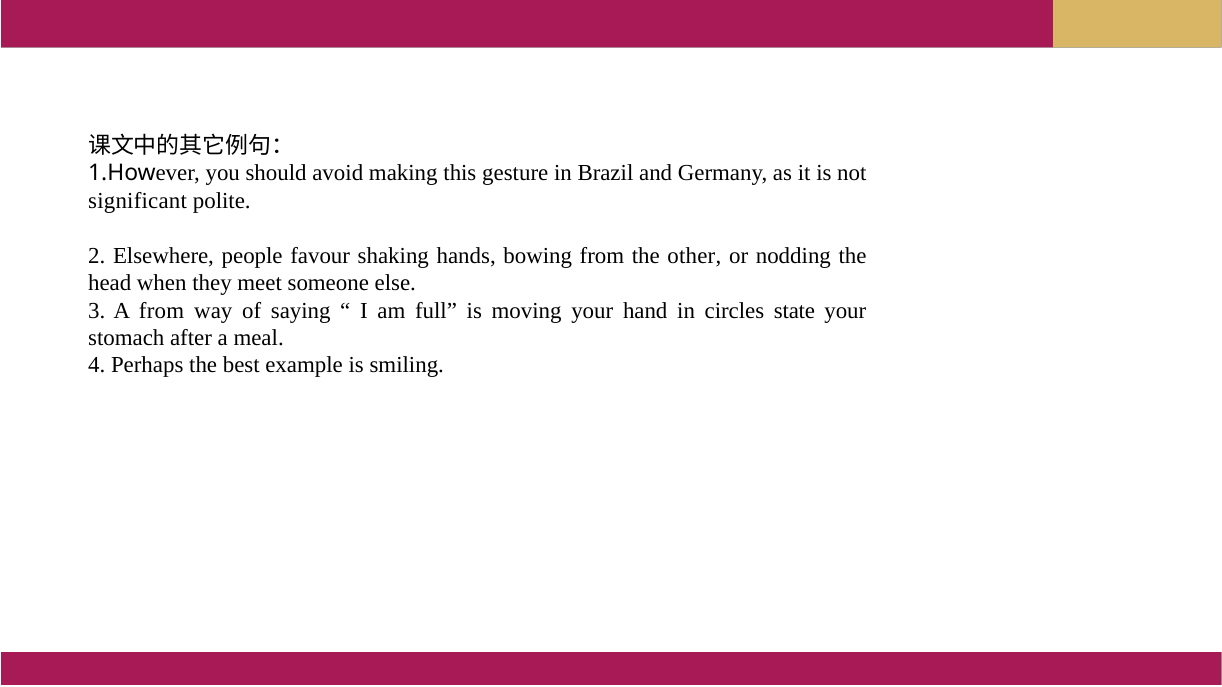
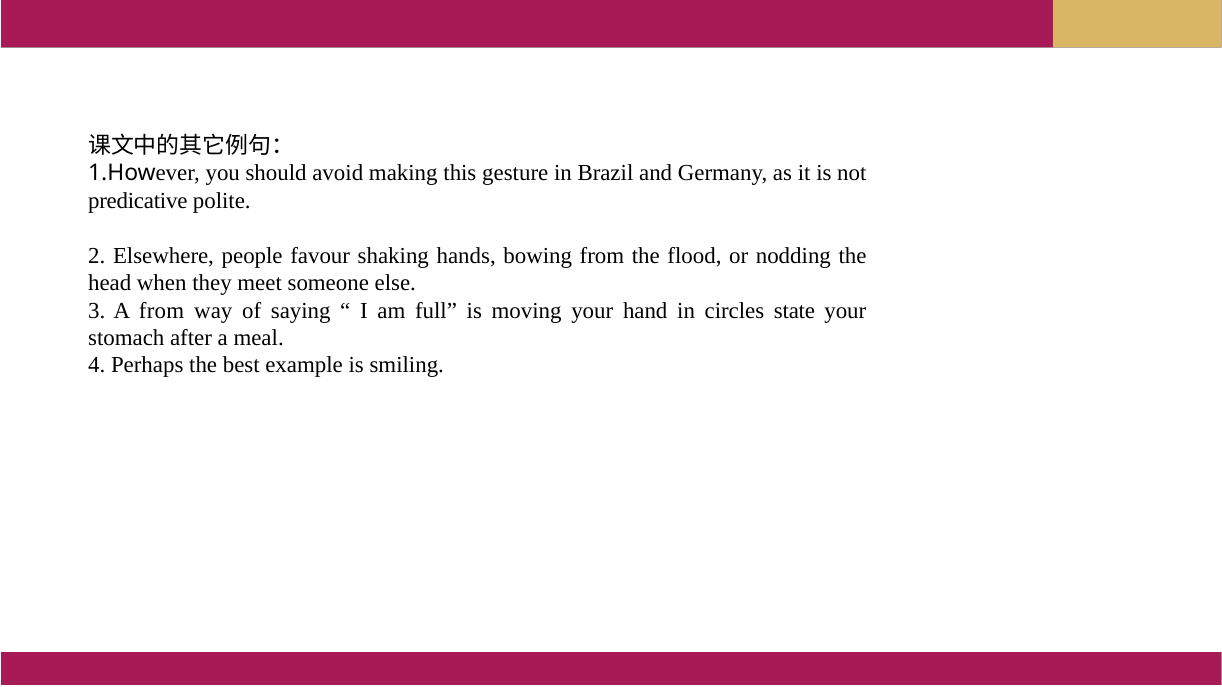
significant: significant -> predicative (138, 201)
other: other -> flood (694, 256)
